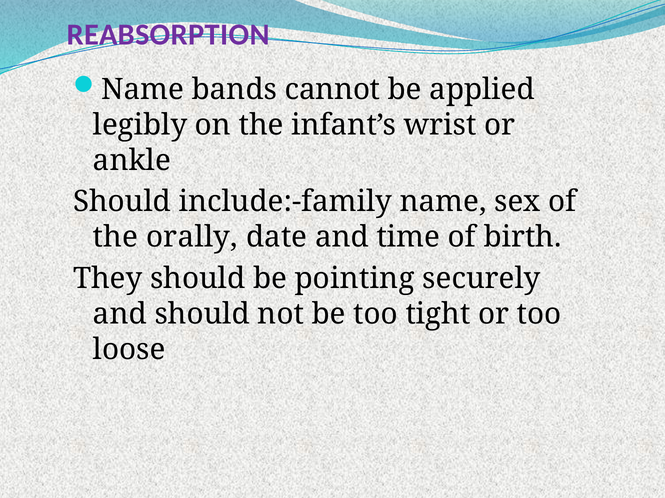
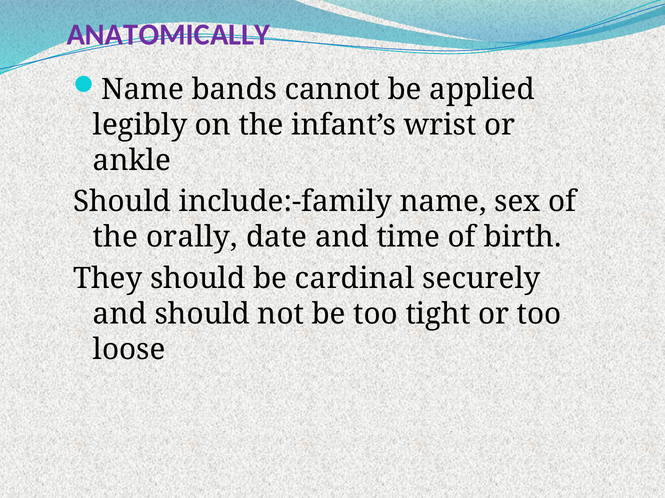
REABSORPTION: REABSORPTION -> ANATOMICALLY (168, 35)
pointing: pointing -> cardinal (355, 279)
